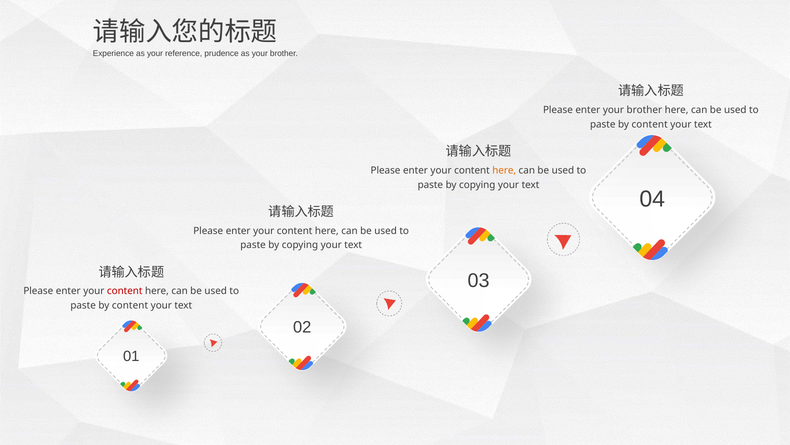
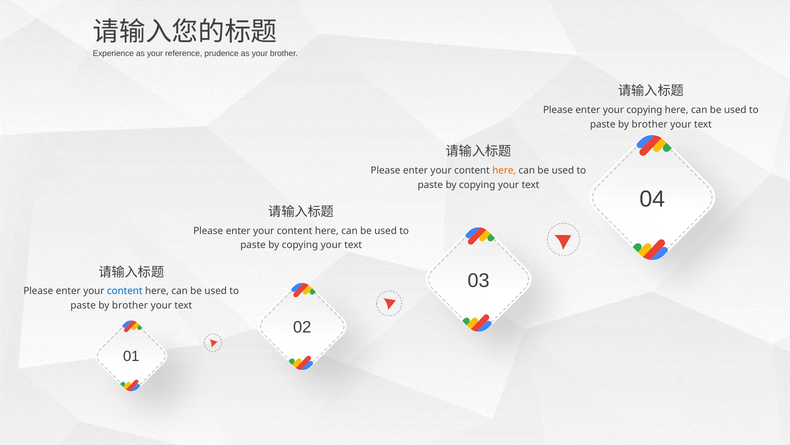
enter your brother: brother -> copying (644, 110)
content: content -> brother (650, 124)
content colour: red -> blue (125, 291)
content: content -> brother (130, 305)
